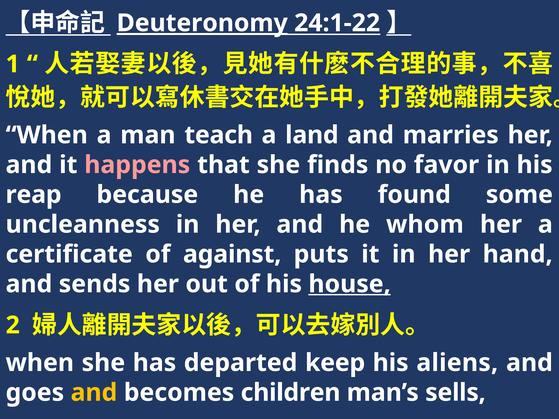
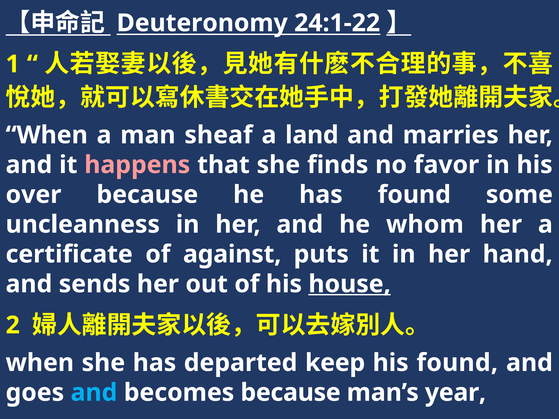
Deuteronomy underline: present -> none (202, 23)
teach: teach -> sheaf (219, 135)
reap: reap -> over (33, 195)
his aliens: aliens -> found (457, 363)
and colour: yellow -> light blue (94, 393)
becomes children: children -> because (291, 393)
sells: sells -> year (455, 393)
